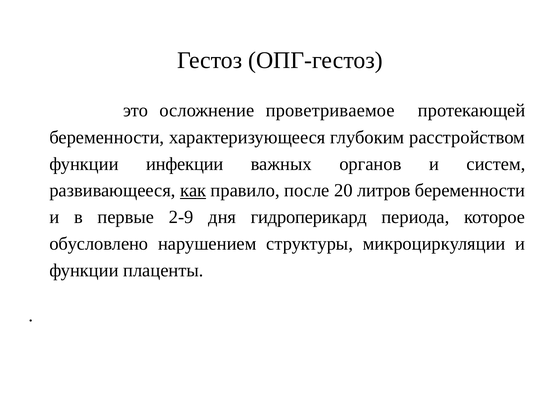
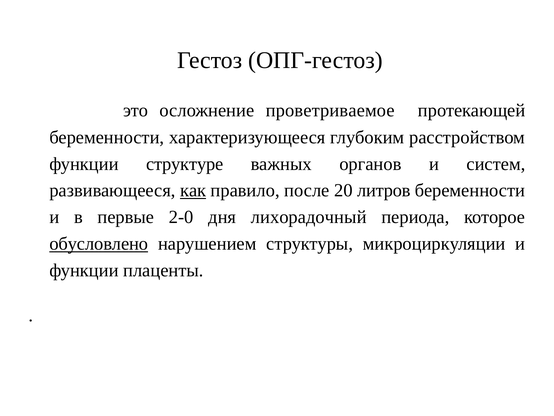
инфекции: инфекции -> структуре (185, 164)
2-9: 2-9 -> 2-0 (181, 217)
гидроперикард: гидроперикард -> лихорадочный (309, 217)
обусловлено underline: none -> present (99, 243)
